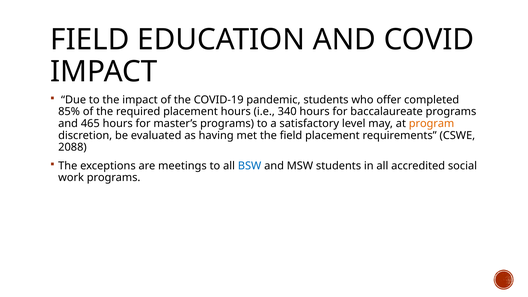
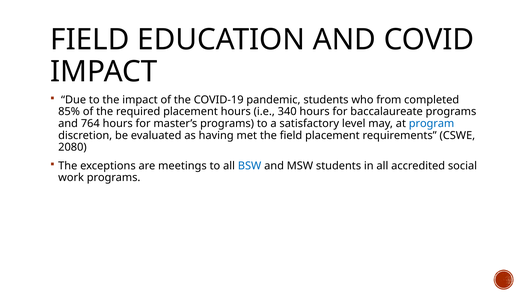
offer: offer -> from (389, 100)
465: 465 -> 764 (90, 123)
program colour: orange -> blue (432, 123)
2088: 2088 -> 2080 (72, 147)
